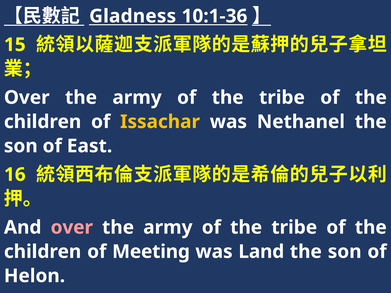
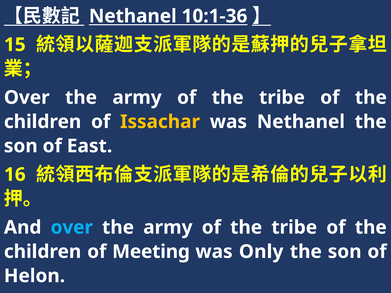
Gladness: Gladness -> Nethanel (133, 16)
over colour: pink -> light blue (72, 228)
Land: Land -> Only (261, 252)
